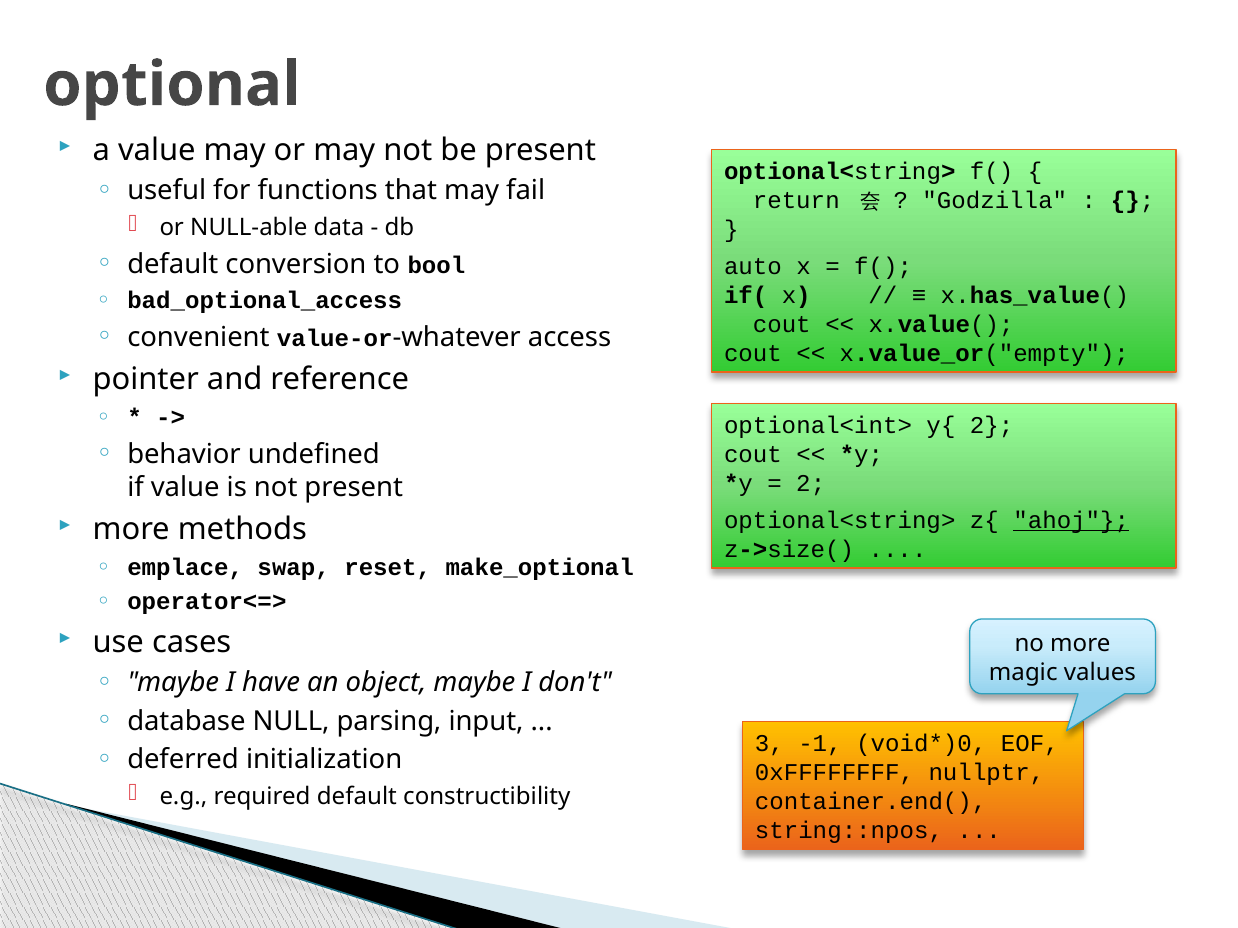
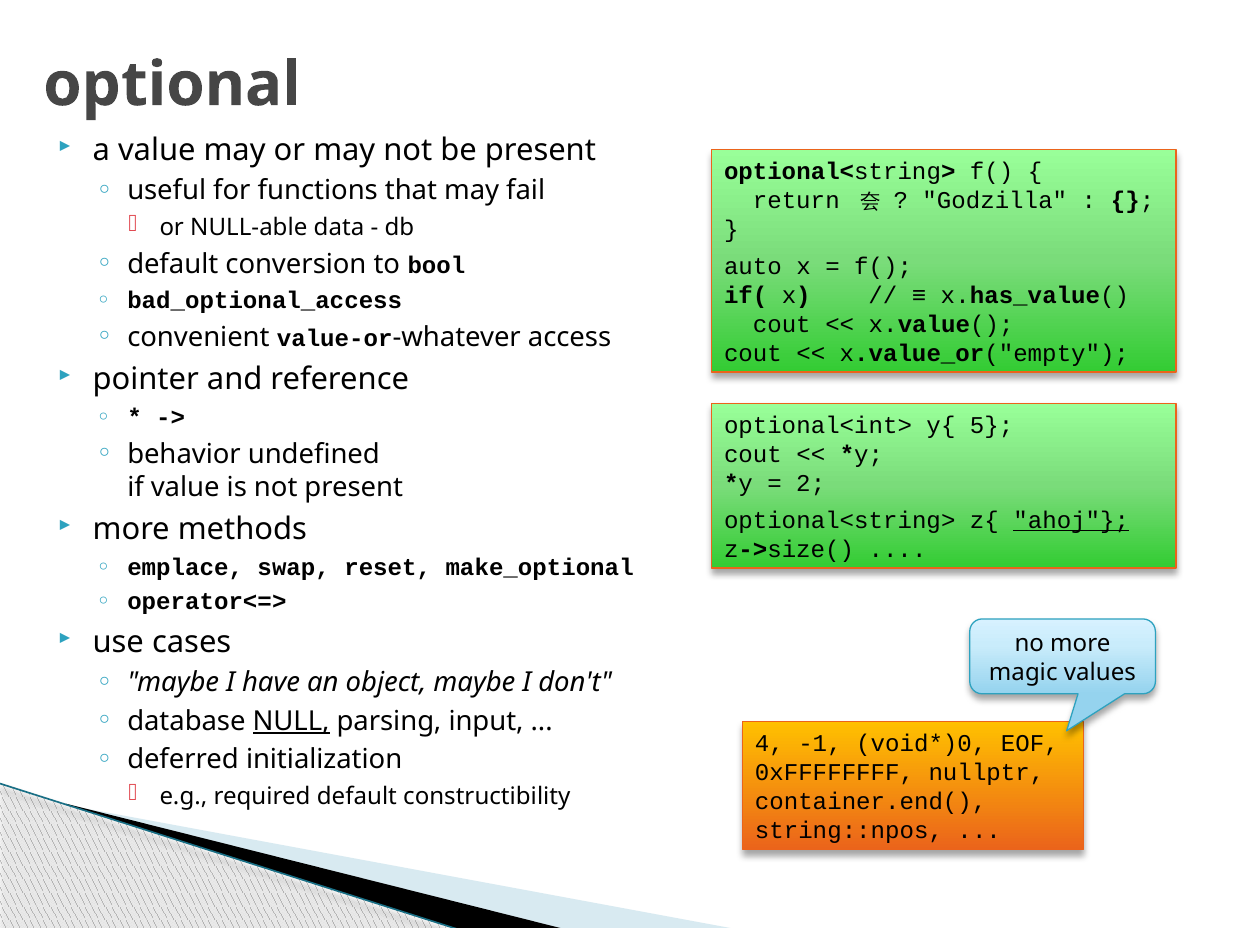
y{ 2: 2 -> 5 (992, 426)
NULL underline: none -> present (291, 721)
3: 3 -> 4 (769, 744)
